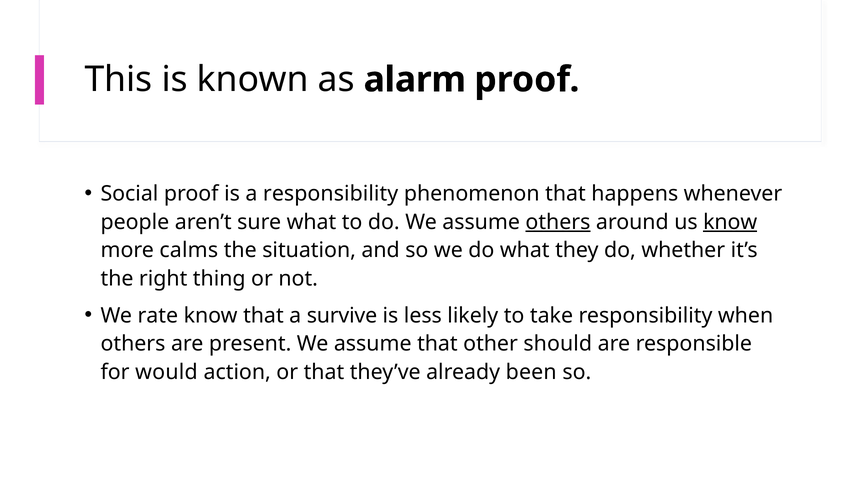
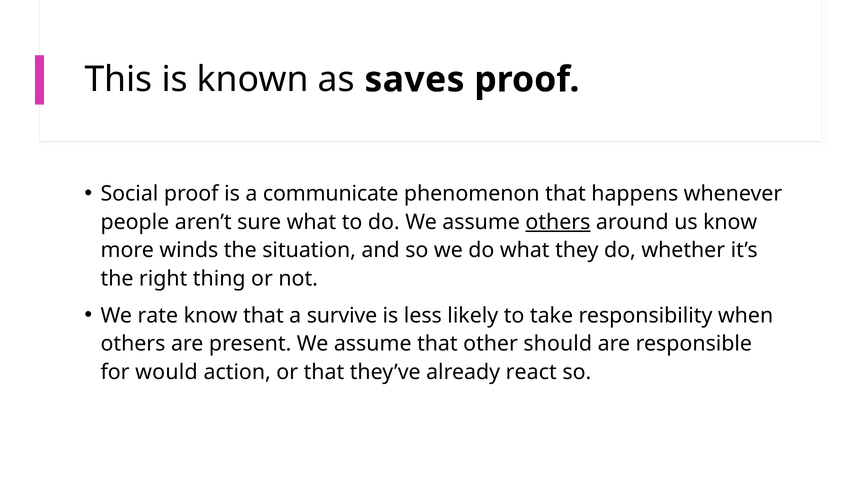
alarm: alarm -> saves (414, 80)
a responsibility: responsibility -> communicate (331, 194)
know underline: present -> none (730, 222)
calms: calms -> winds (189, 250)
been: been -> react (531, 372)
